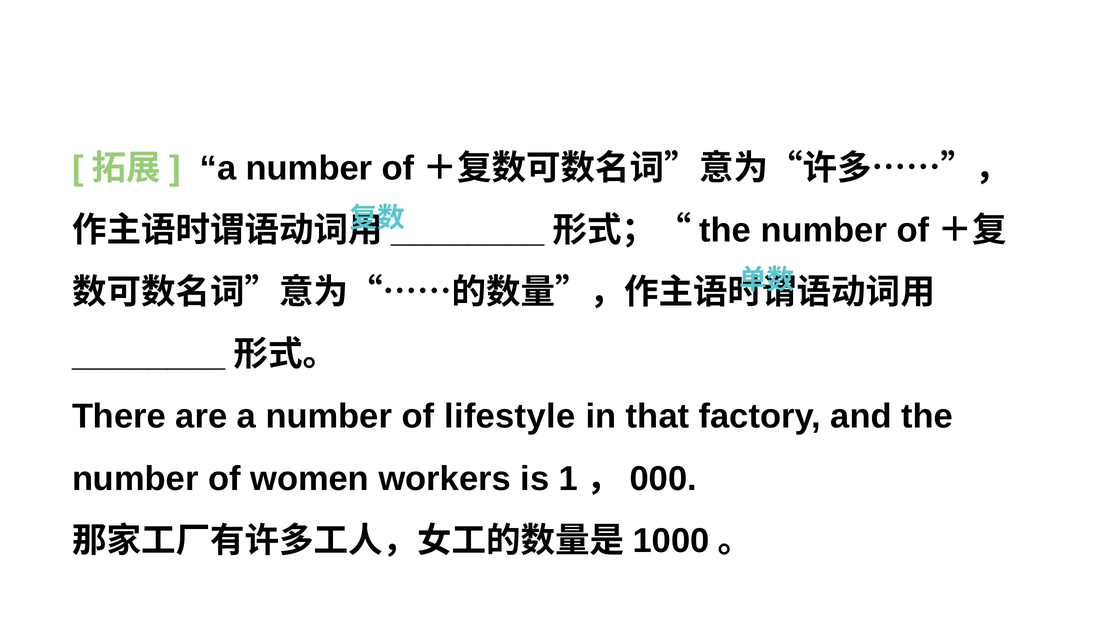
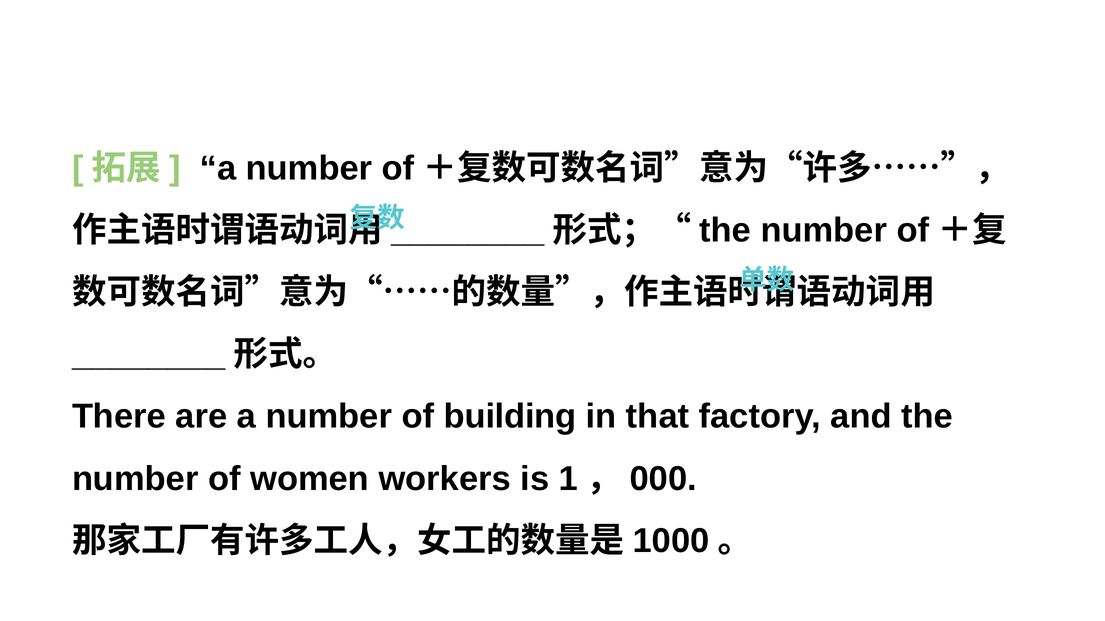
lifestyle: lifestyle -> building (510, 417)
